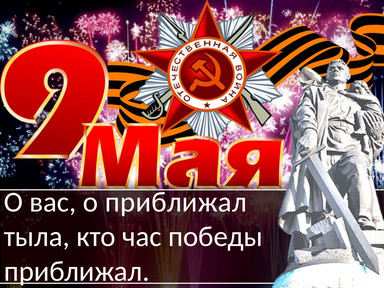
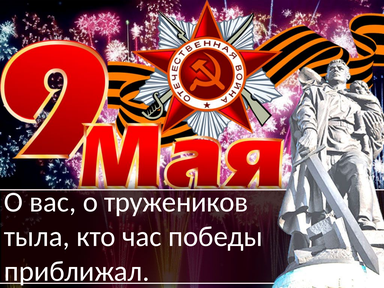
о приближал: приближал -> тружеников (176, 202)
